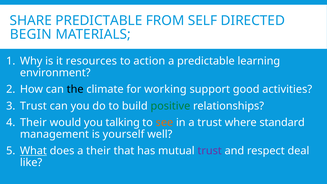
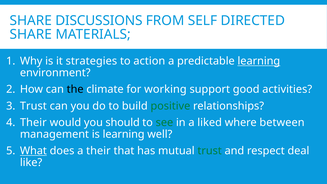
SHARE PREDICTABLE: PREDICTABLE -> DISCUSSIONS (99, 21)
BEGIN: BEGIN -> SHARE (31, 34)
resources: resources -> strategies (91, 61)
learning underline: none -> present (259, 61)
talking: talking -> should (123, 122)
see colour: orange -> green (164, 122)
a trust: trust -> liked (210, 122)
standard: standard -> between (282, 122)
is yourself: yourself -> learning (124, 134)
trust colour: purple -> green (210, 151)
